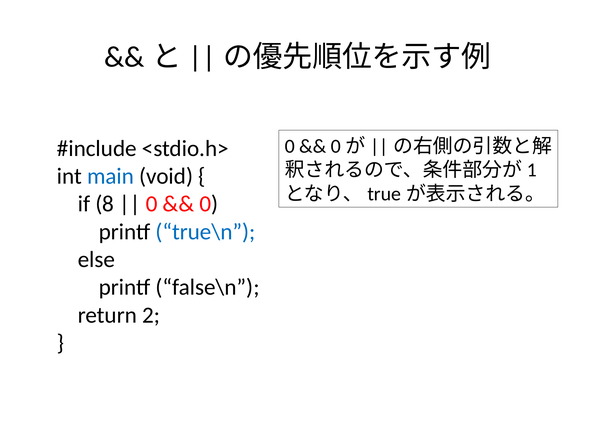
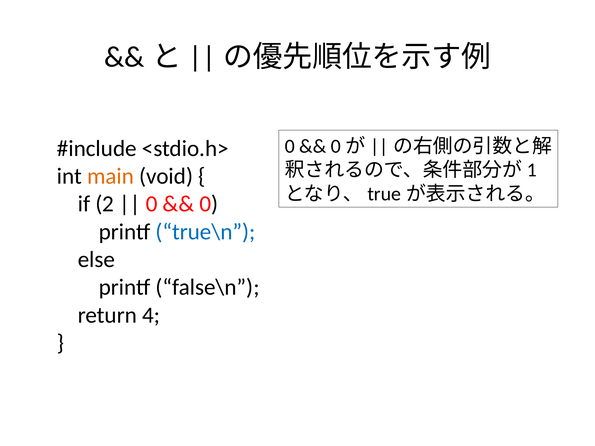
main colour: blue -> orange (111, 176)
8: 8 -> 2 (105, 204)
2: 2 -> 4 (151, 315)
